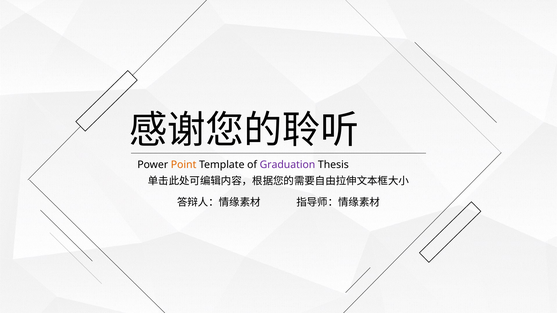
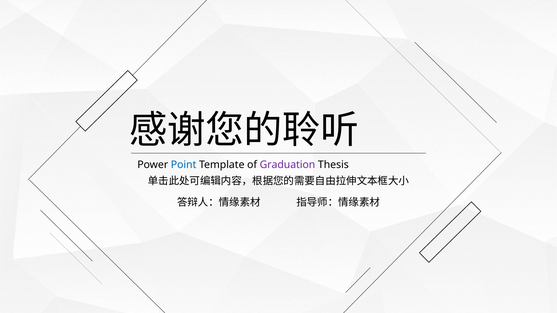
Point colour: orange -> blue (184, 165)
